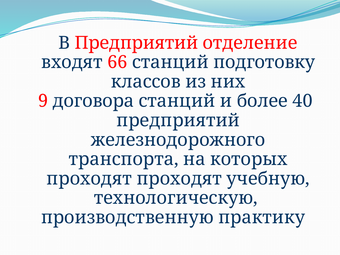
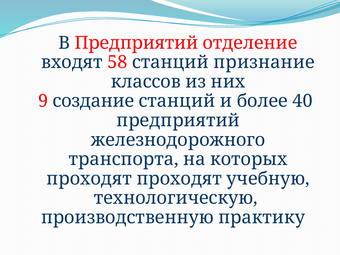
66: 66 -> 58 (117, 62)
подготовку: подготовку -> признание (264, 62)
договора: договора -> создание (93, 101)
